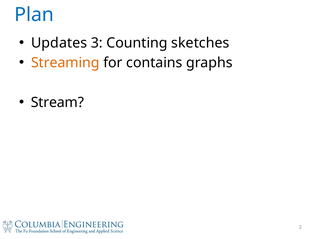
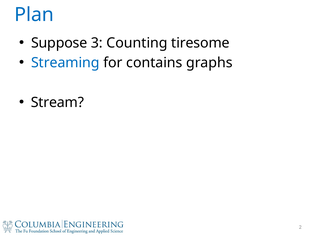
Updates: Updates -> Suppose (59, 43)
sketches: sketches -> tiresome (200, 43)
Streaming colour: orange -> blue (65, 63)
